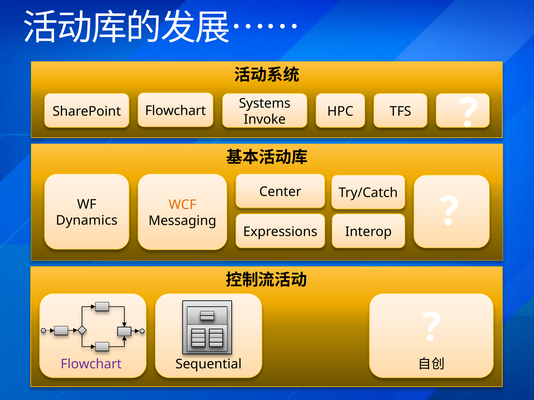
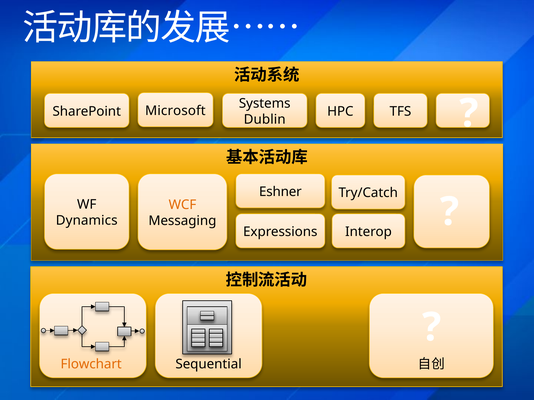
SharePoint Flowchart: Flowchart -> Microsoft (175, 111)
Invoke: Invoke -> Dublin (265, 119)
Center: Center -> Eshner (280, 192)
Flowchart colour: purple -> orange (91, 364)
